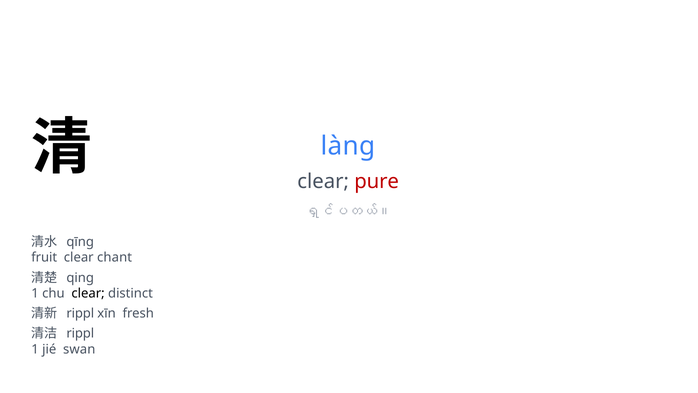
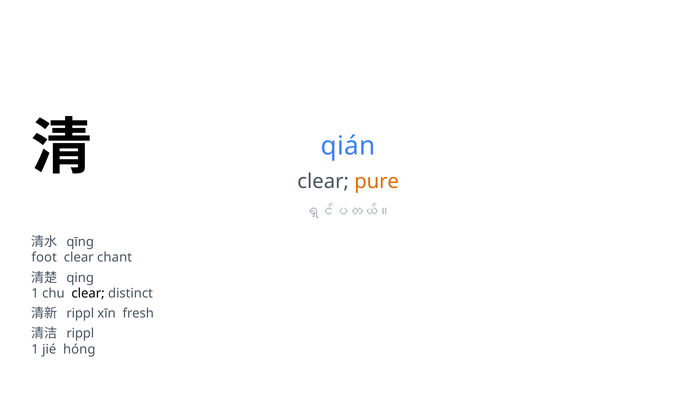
làng: làng -> qián (348, 146)
pure colour: red -> orange (377, 181)
fruit: fruit -> foot (44, 257)
swan: swan -> hóng (79, 349)
